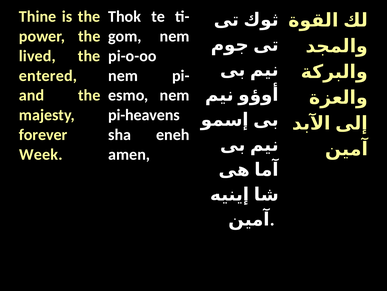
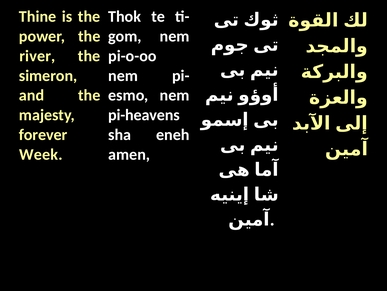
lived: lived -> river (37, 56)
entered: entered -> simeron (48, 75)
